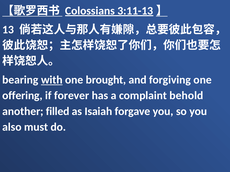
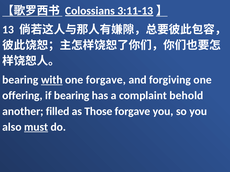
one brought: brought -> forgave (106, 80)
if forever: forever -> bearing (72, 96)
Isaiah: Isaiah -> Those (98, 112)
must underline: none -> present (36, 127)
